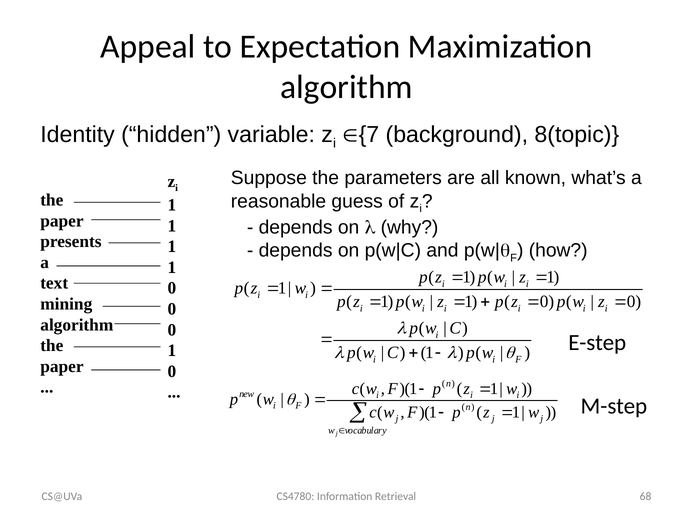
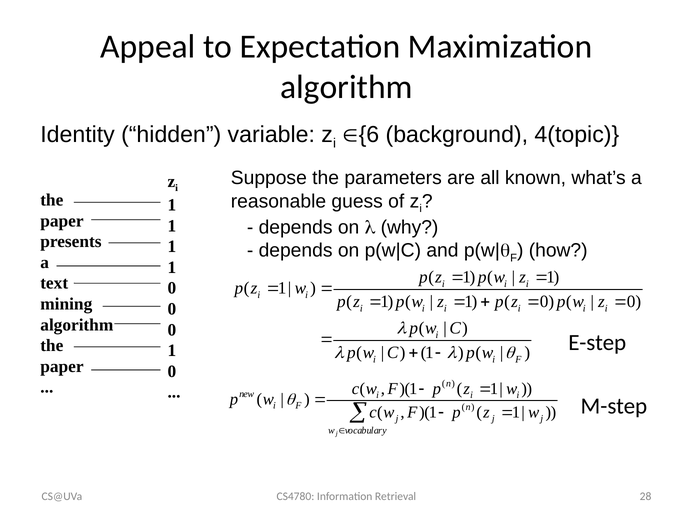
7: 7 -> 6 (369, 134)
8(topic: 8(topic -> 4(topic (577, 134)
68: 68 -> 28 (646, 496)
